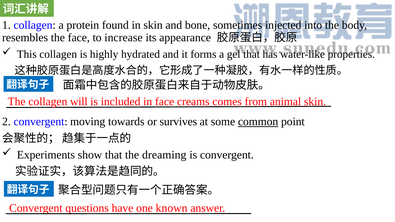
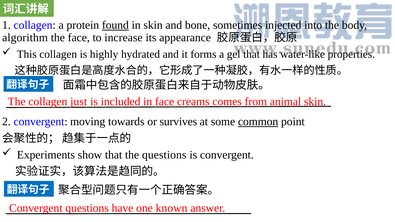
found underline: none -> present (115, 25)
resembles: resembles -> algorithm (25, 38)
will: will -> just (79, 102)
the dreaming: dreaming -> questions (164, 155)
